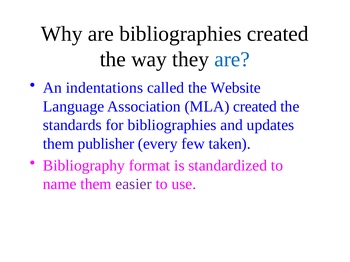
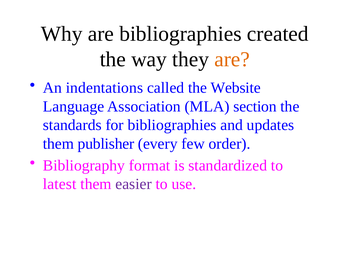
are colour: blue -> orange (232, 60)
MLA created: created -> section (255, 107)
taken: taken -> order (230, 144)
name: name -> latest (60, 184)
